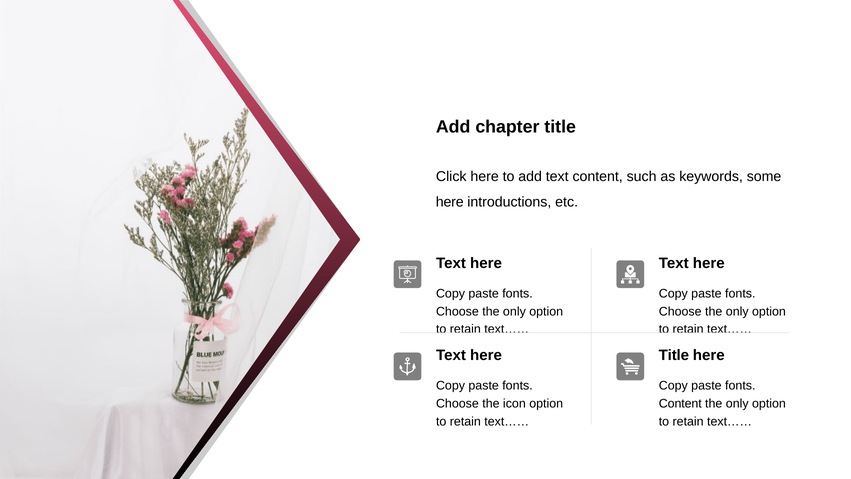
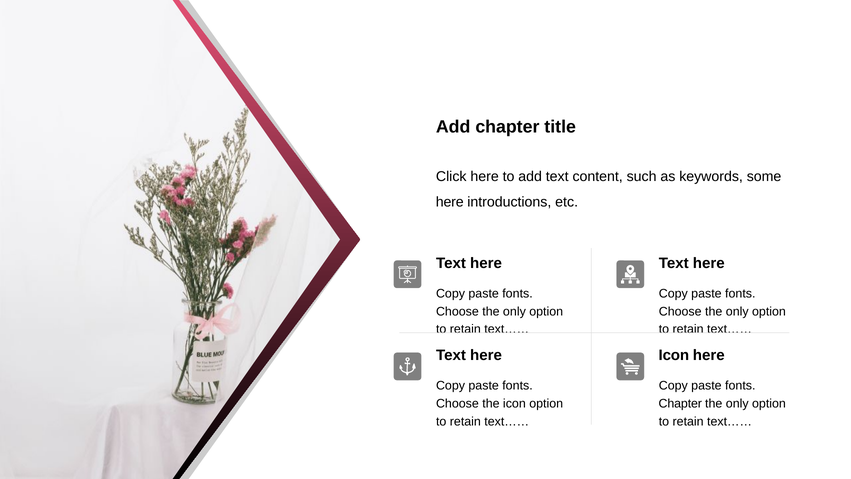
Title: Title -> Icon (674, 355)
Content: Content -> Chapter (680, 403)
